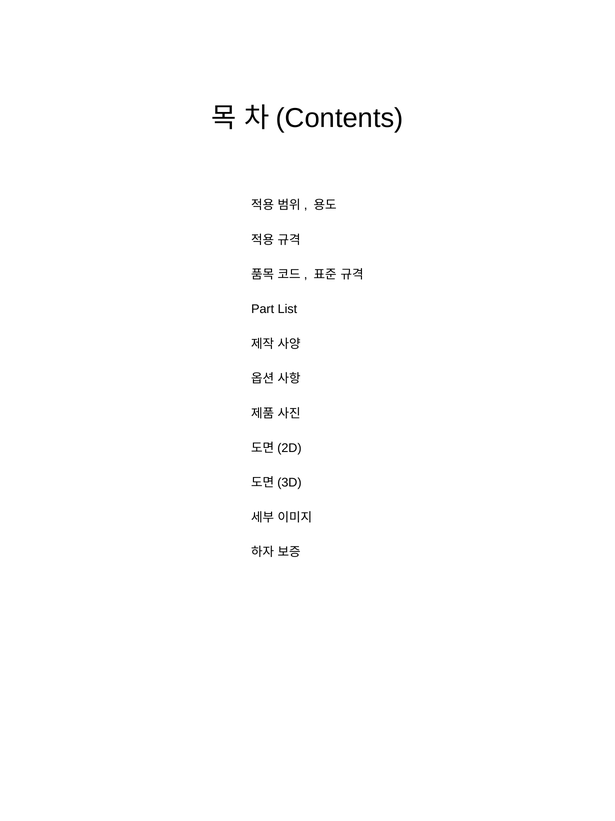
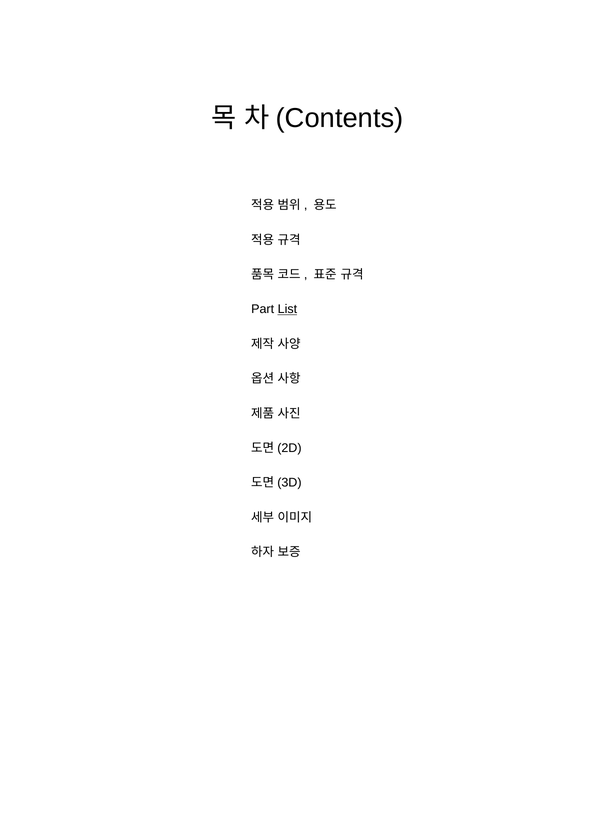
List underline: none -> present (287, 309)
